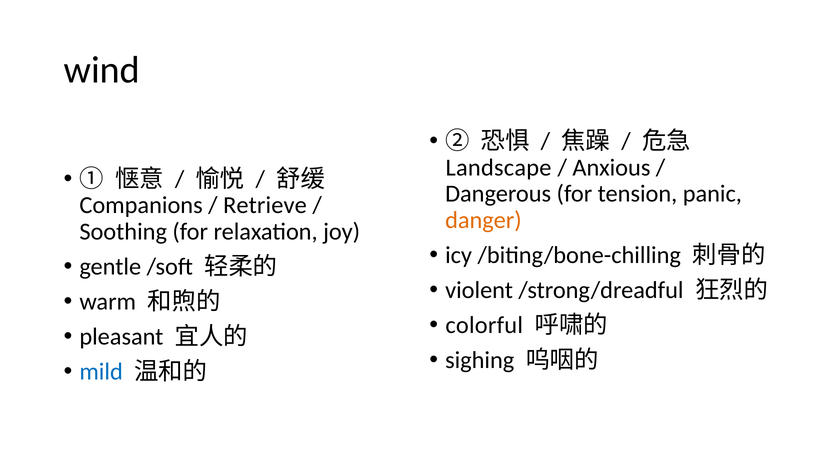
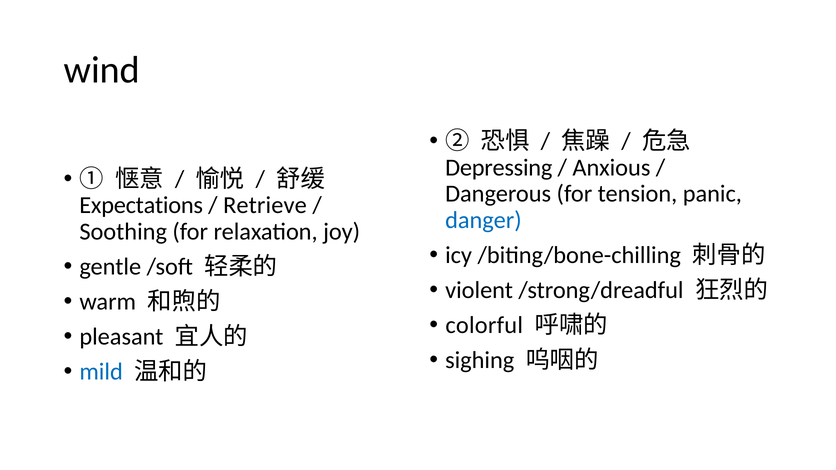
Landscape: Landscape -> Depressing (499, 168)
Companions: Companions -> Expectations (141, 205)
danger colour: orange -> blue (483, 220)
